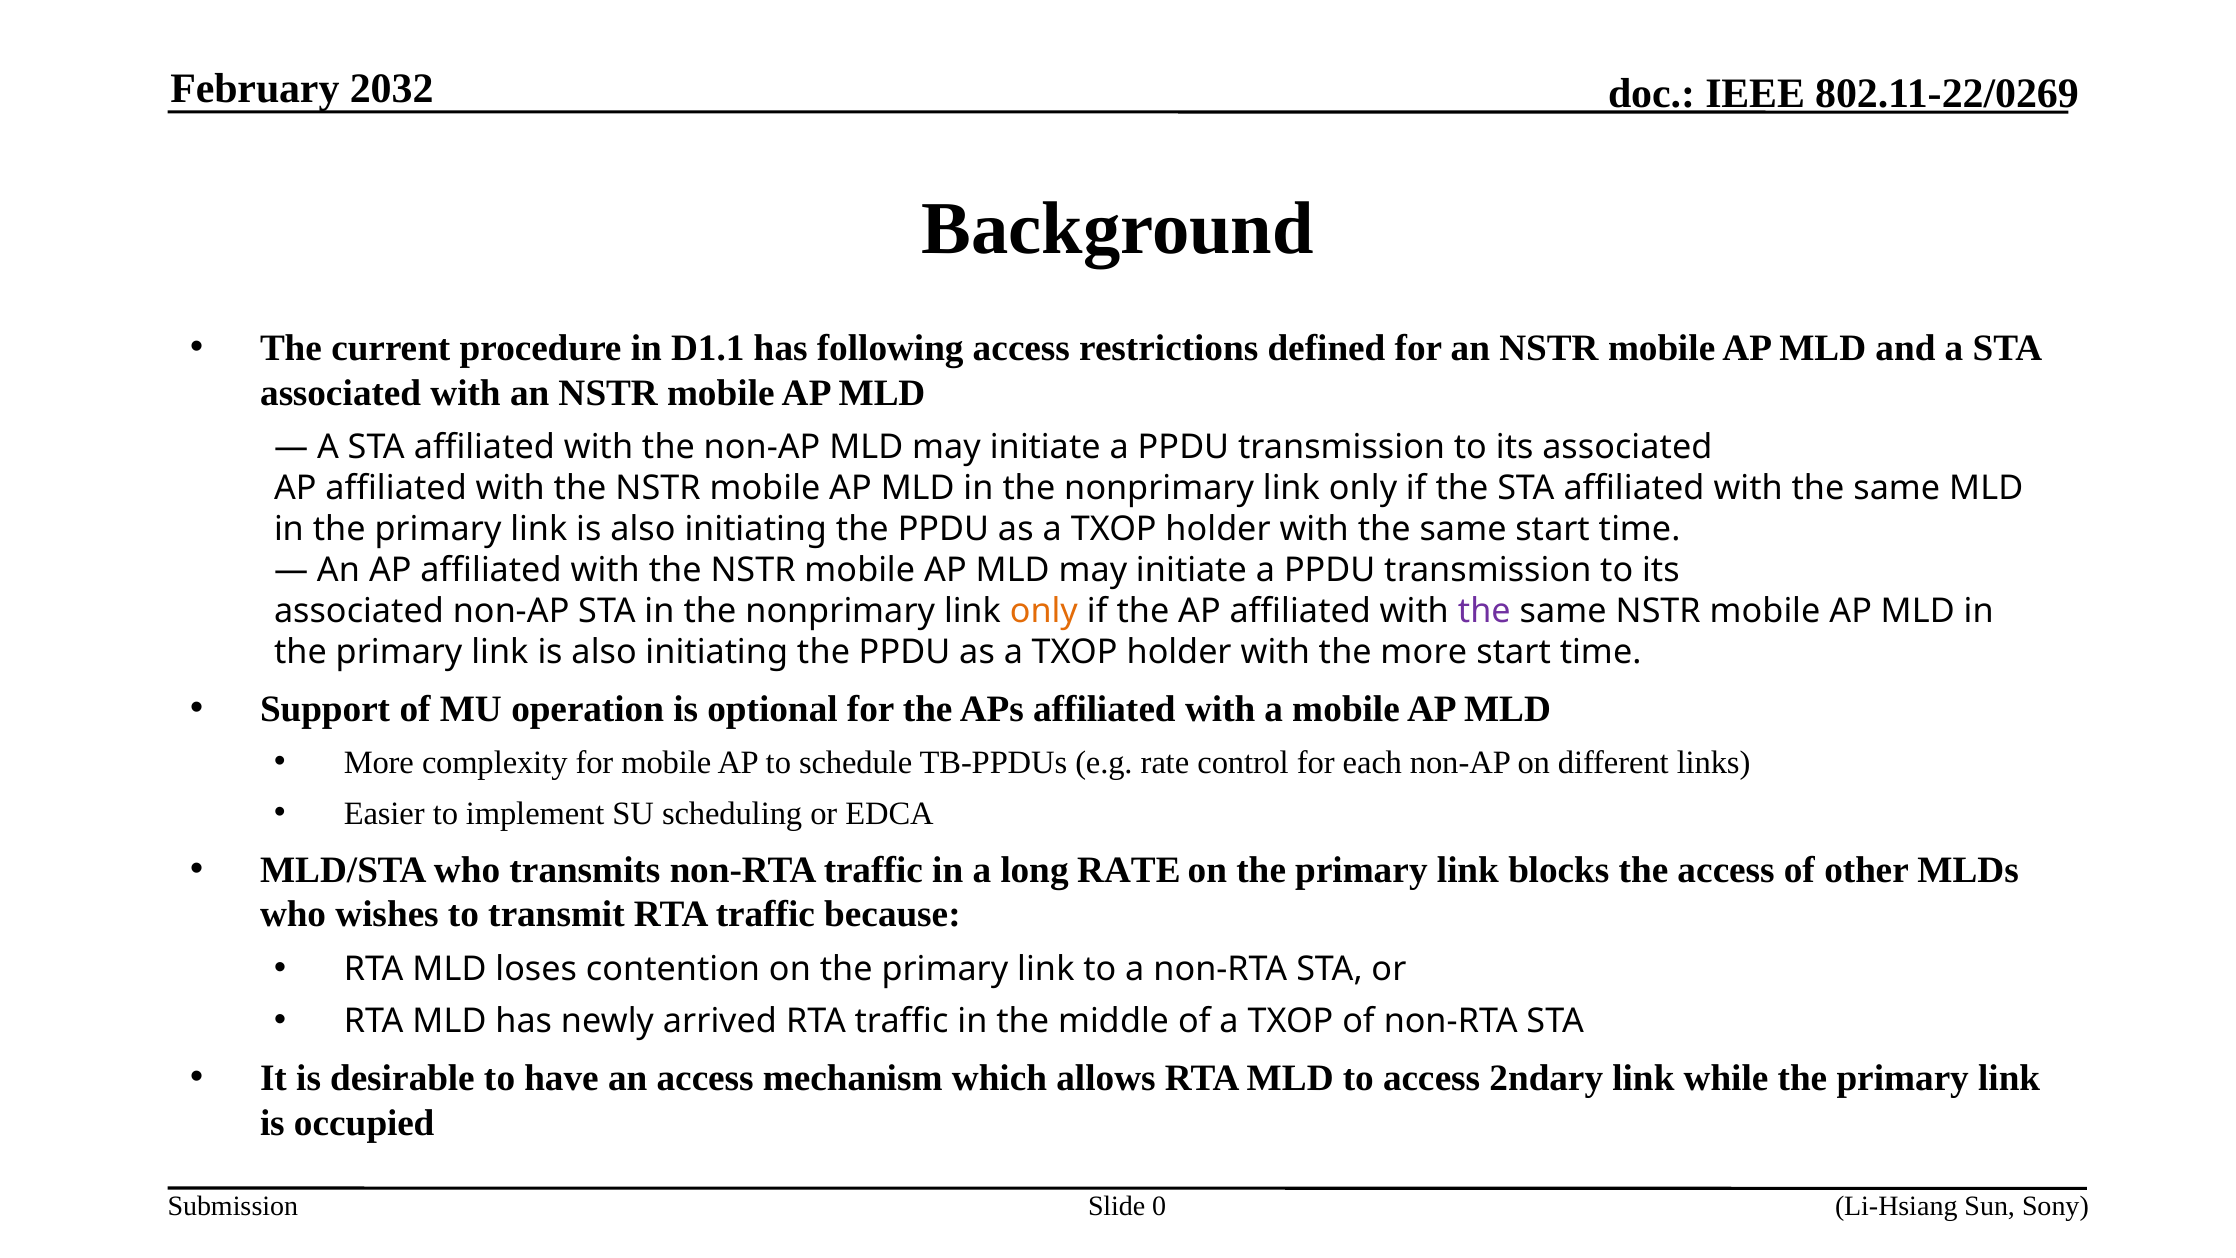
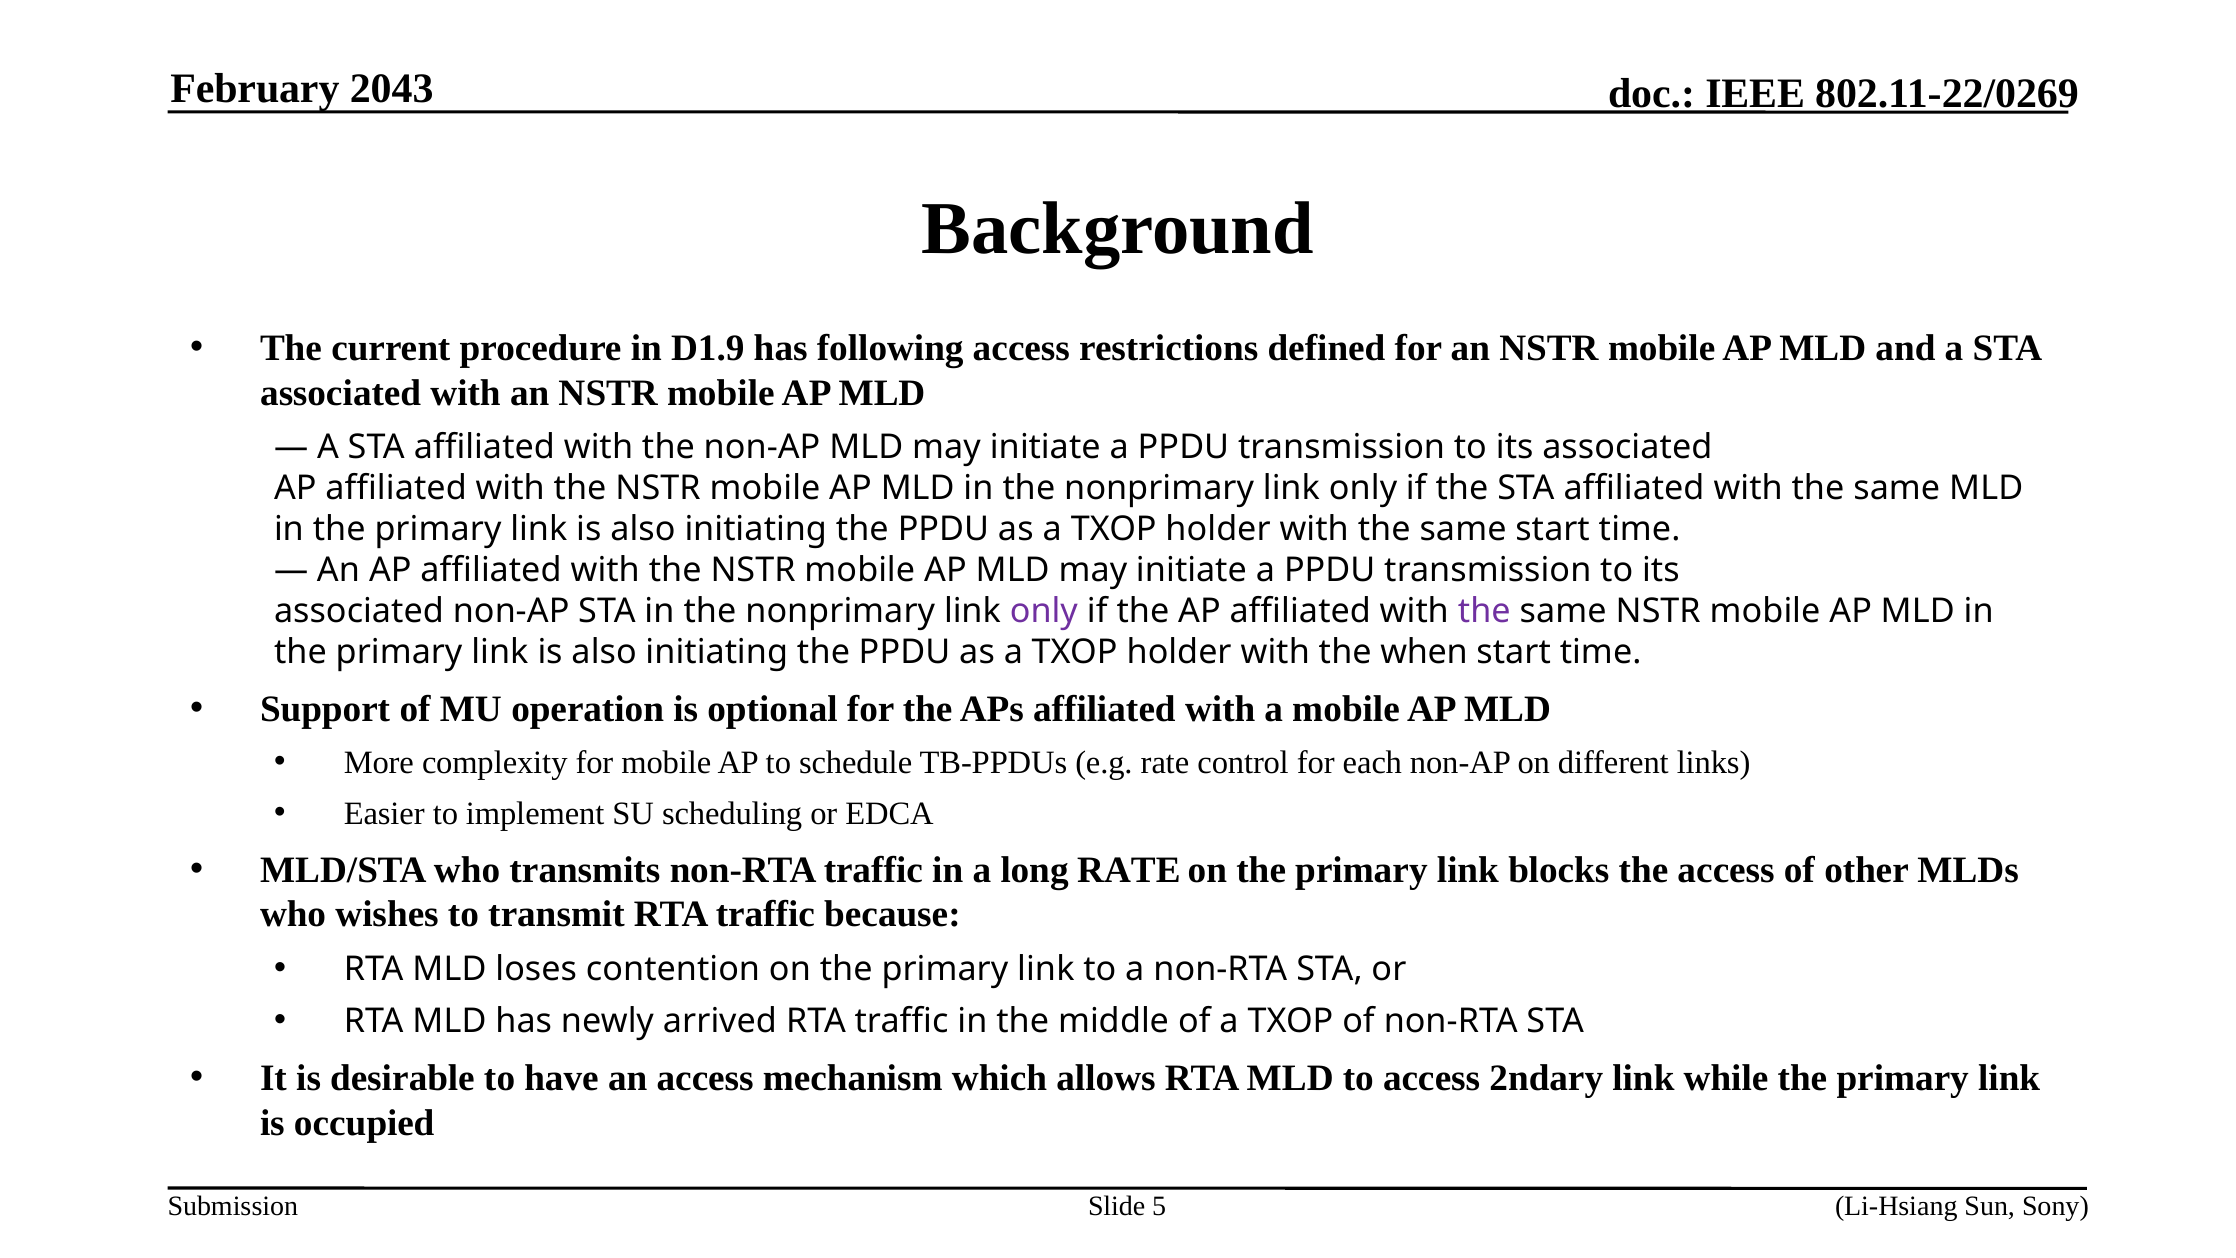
2032: 2032 -> 2043 (392, 89)
D1.1: D1.1 -> D1.9 (708, 348)
only colour: orange -> purple (1044, 611)
the more: more -> when (1424, 652)
0: 0 -> 5 (1159, 1206)
